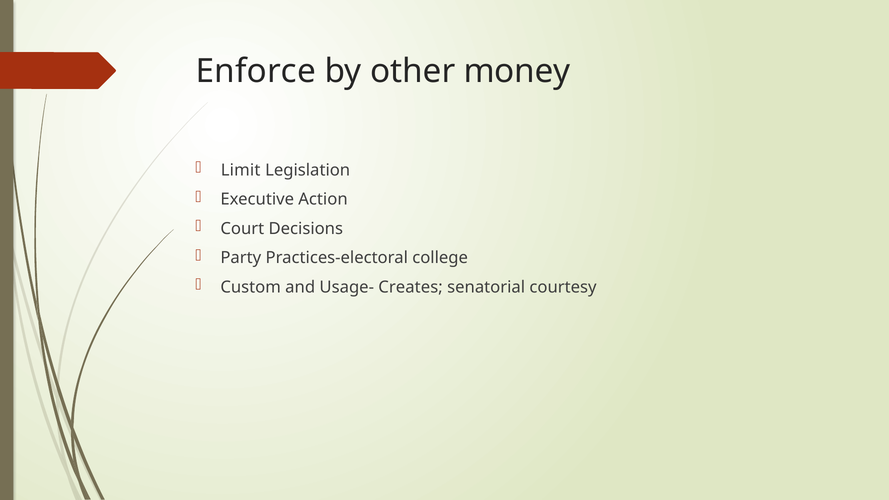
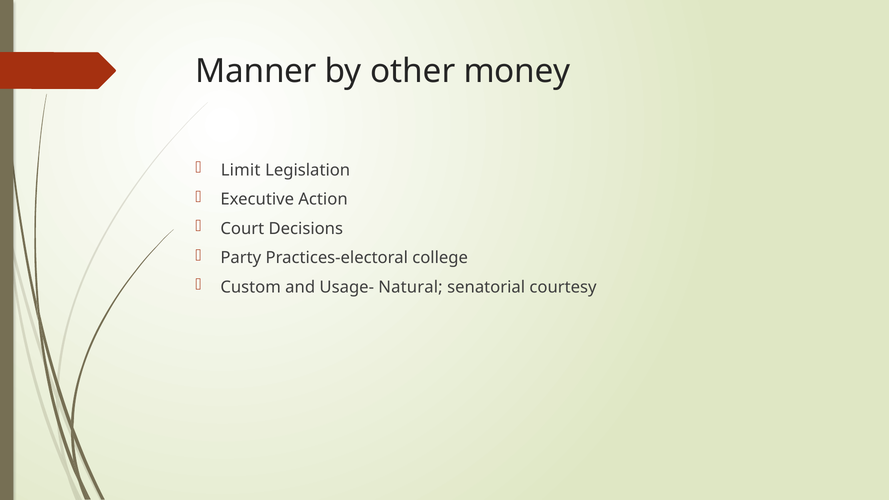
Enforce: Enforce -> Manner (256, 71)
Creates: Creates -> Natural (411, 287)
